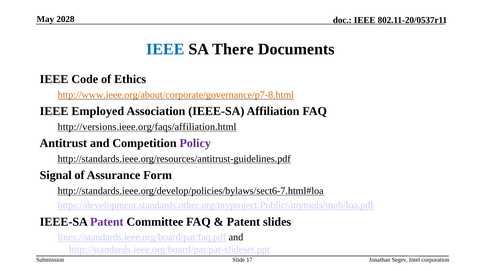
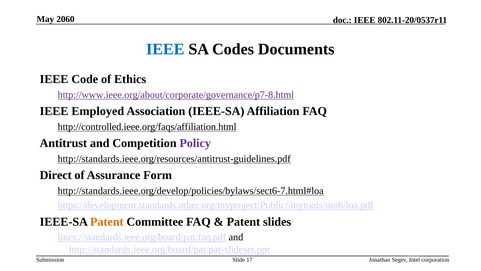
2028: 2028 -> 2060 (65, 19)
There: There -> Codes (233, 49)
http://www.ieee.org/about/corporate/governance/p7-8.html colour: orange -> purple (176, 95)
http://versions.ieee.org/faqs/affiliation.html: http://versions.ieee.org/faqs/affiliation.html -> http://controlled.ieee.org/faqs/affiliation.html (147, 127)
Signal: Signal -> Direct (56, 175)
Patent colour: purple -> orange (107, 221)
